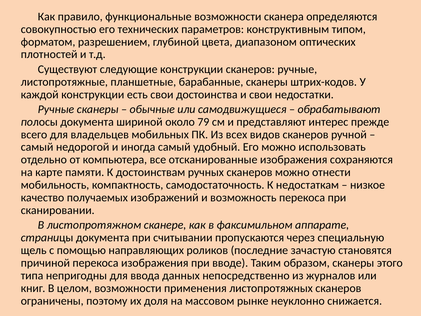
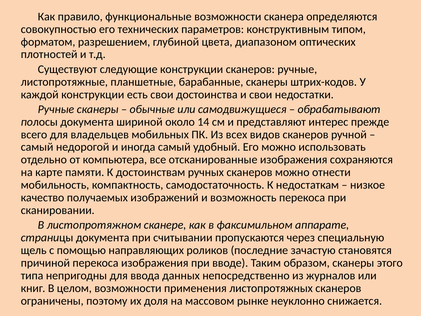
79: 79 -> 14 (203, 122)
